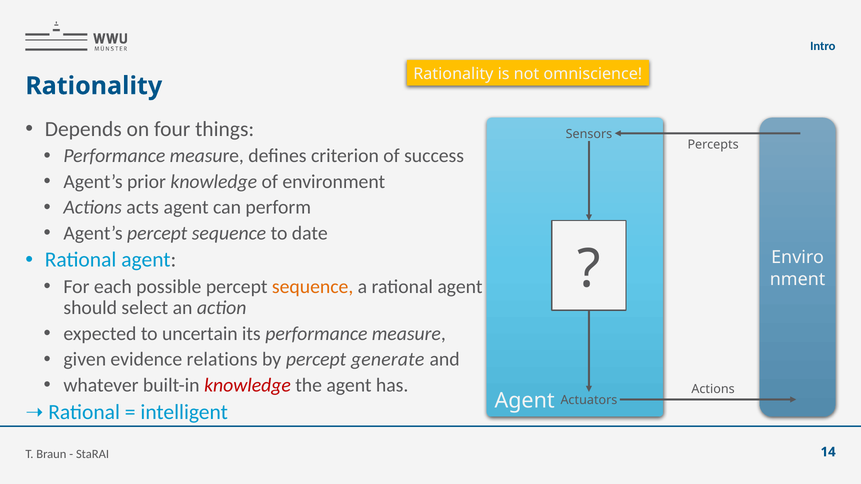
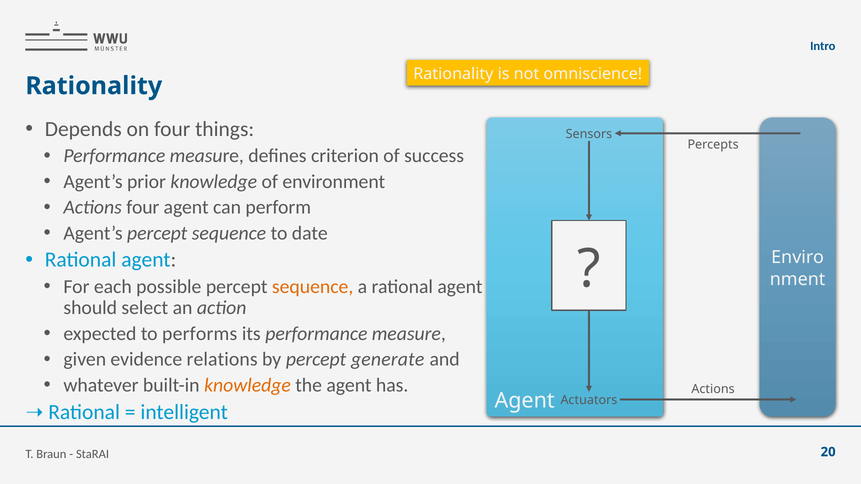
Actions acts: acts -> four (143, 207)
uncertain: uncertain -> performs (200, 334)
knowledge colour: red -> orange (247, 385)
14: 14 -> 20 (828, 452)
